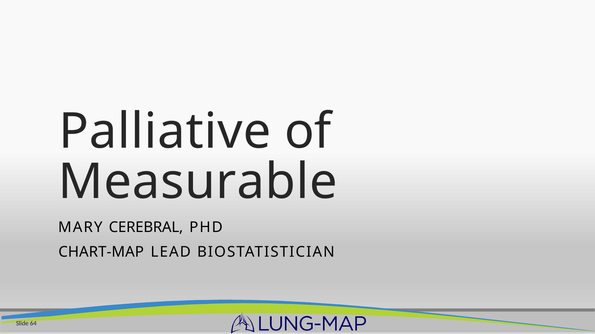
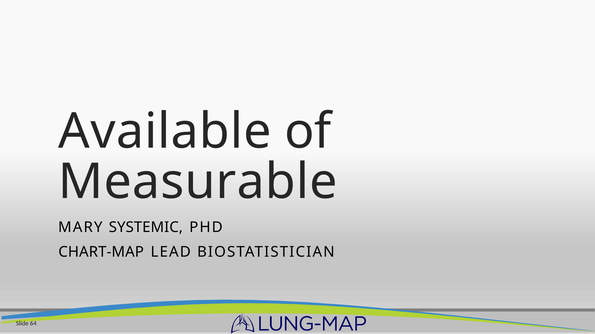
Palliative: Palliative -> Available (165, 132)
CEREBRAL: CEREBRAL -> SYSTEMIC (146, 228)
